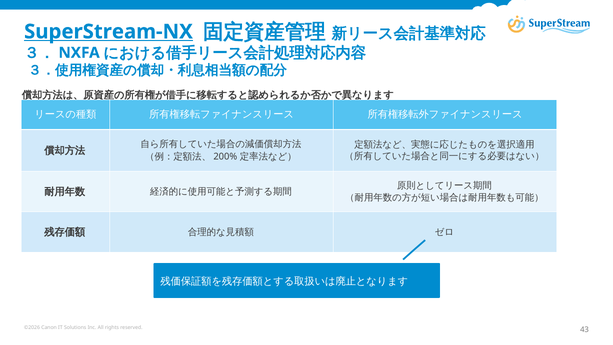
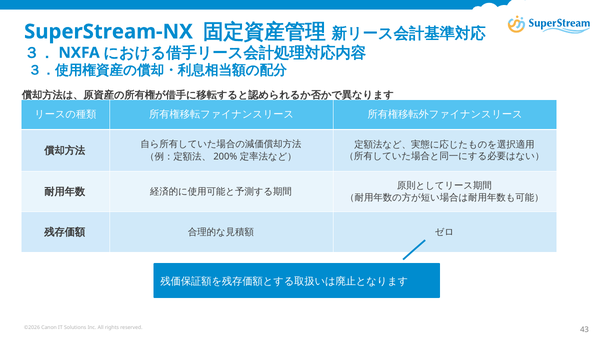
SuperStream-NX underline: present -> none (108, 32)
